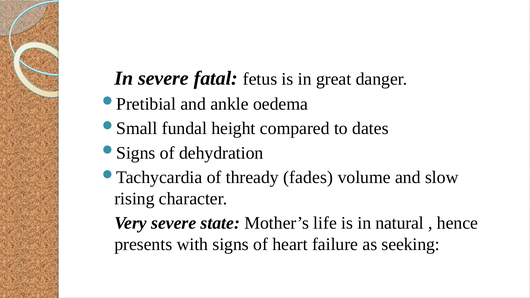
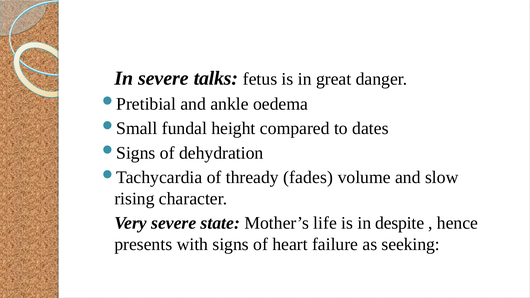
fatal: fatal -> talks (216, 78)
natural: natural -> despite (400, 223)
